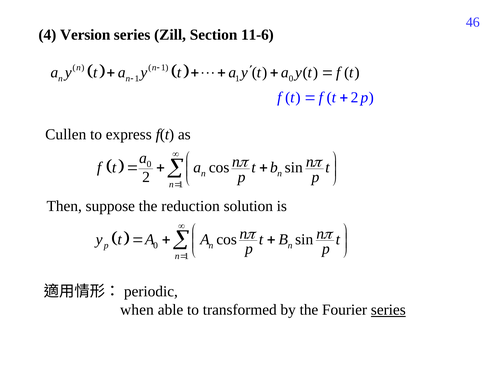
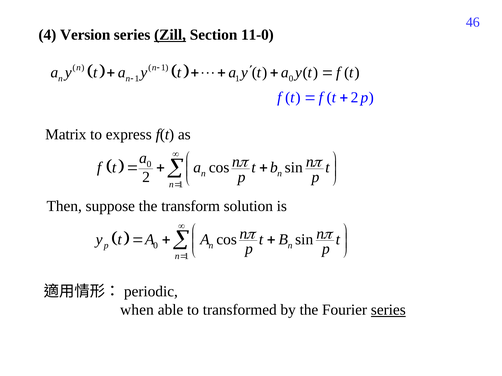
Zill underline: none -> present (170, 35)
11-6: 11-6 -> 11-0 (257, 35)
Cullen: Cullen -> Matrix (66, 135)
reduction: reduction -> transform (191, 206)
